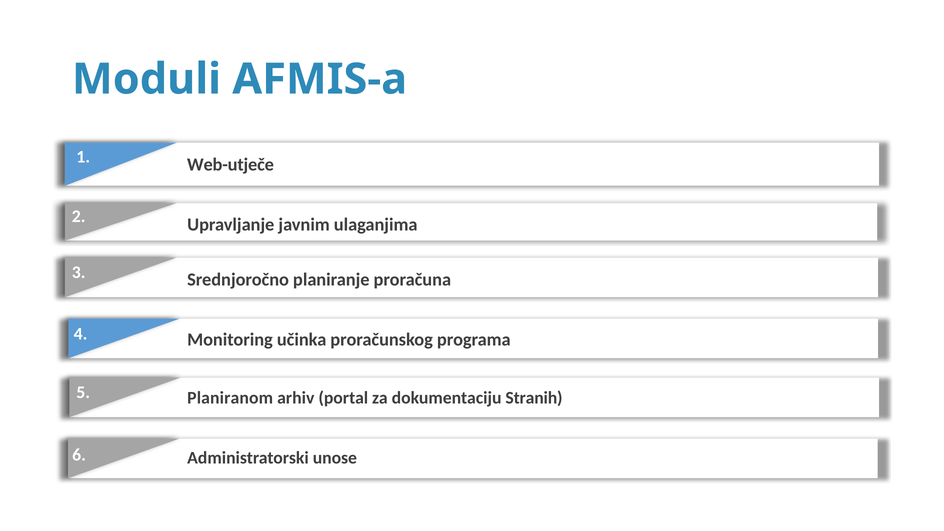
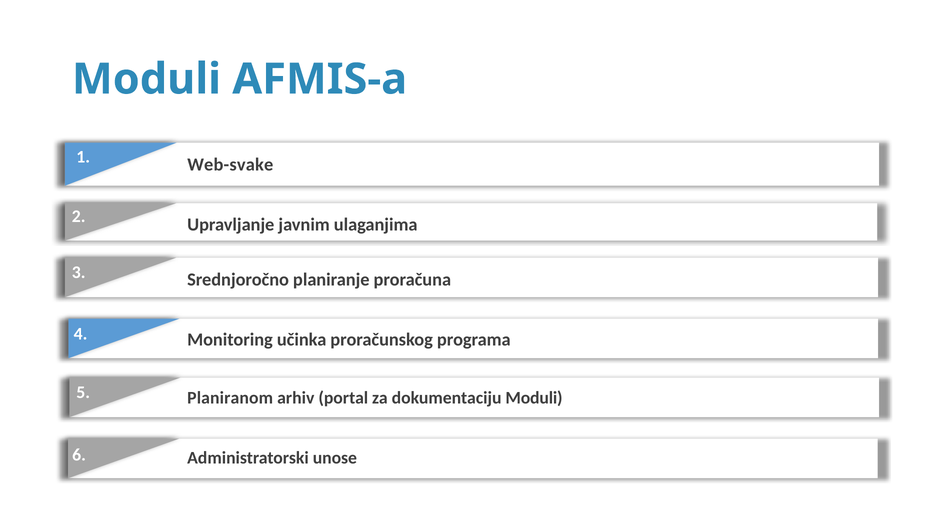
Web-utječe: Web-utječe -> Web-svake (230, 165)
dokumentaciju Stranih: Stranih -> Moduli (534, 398)
